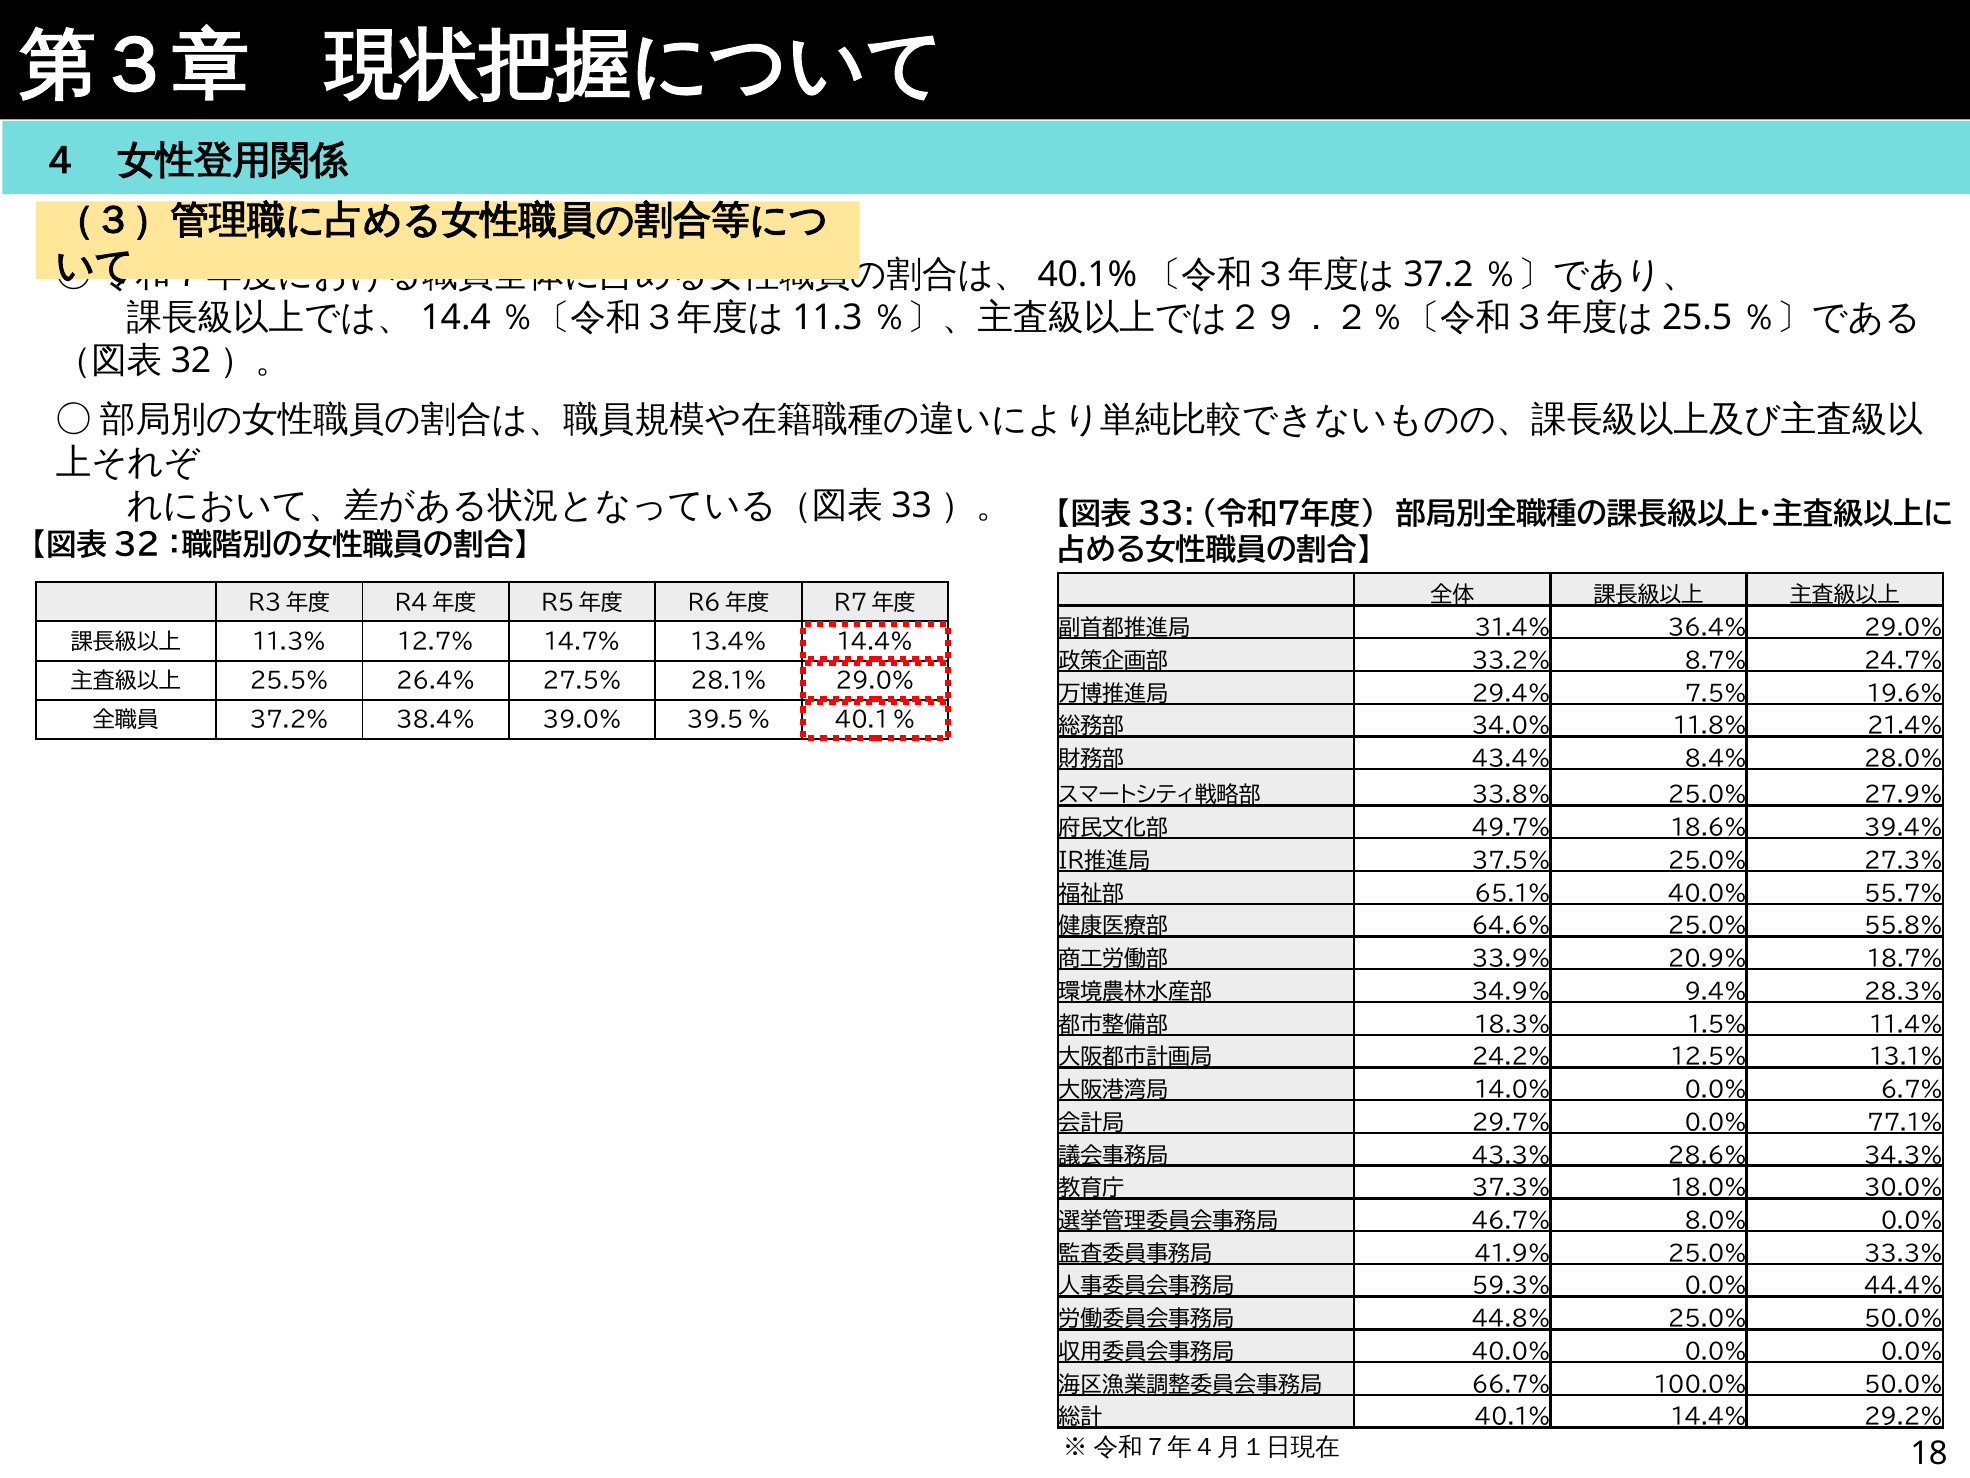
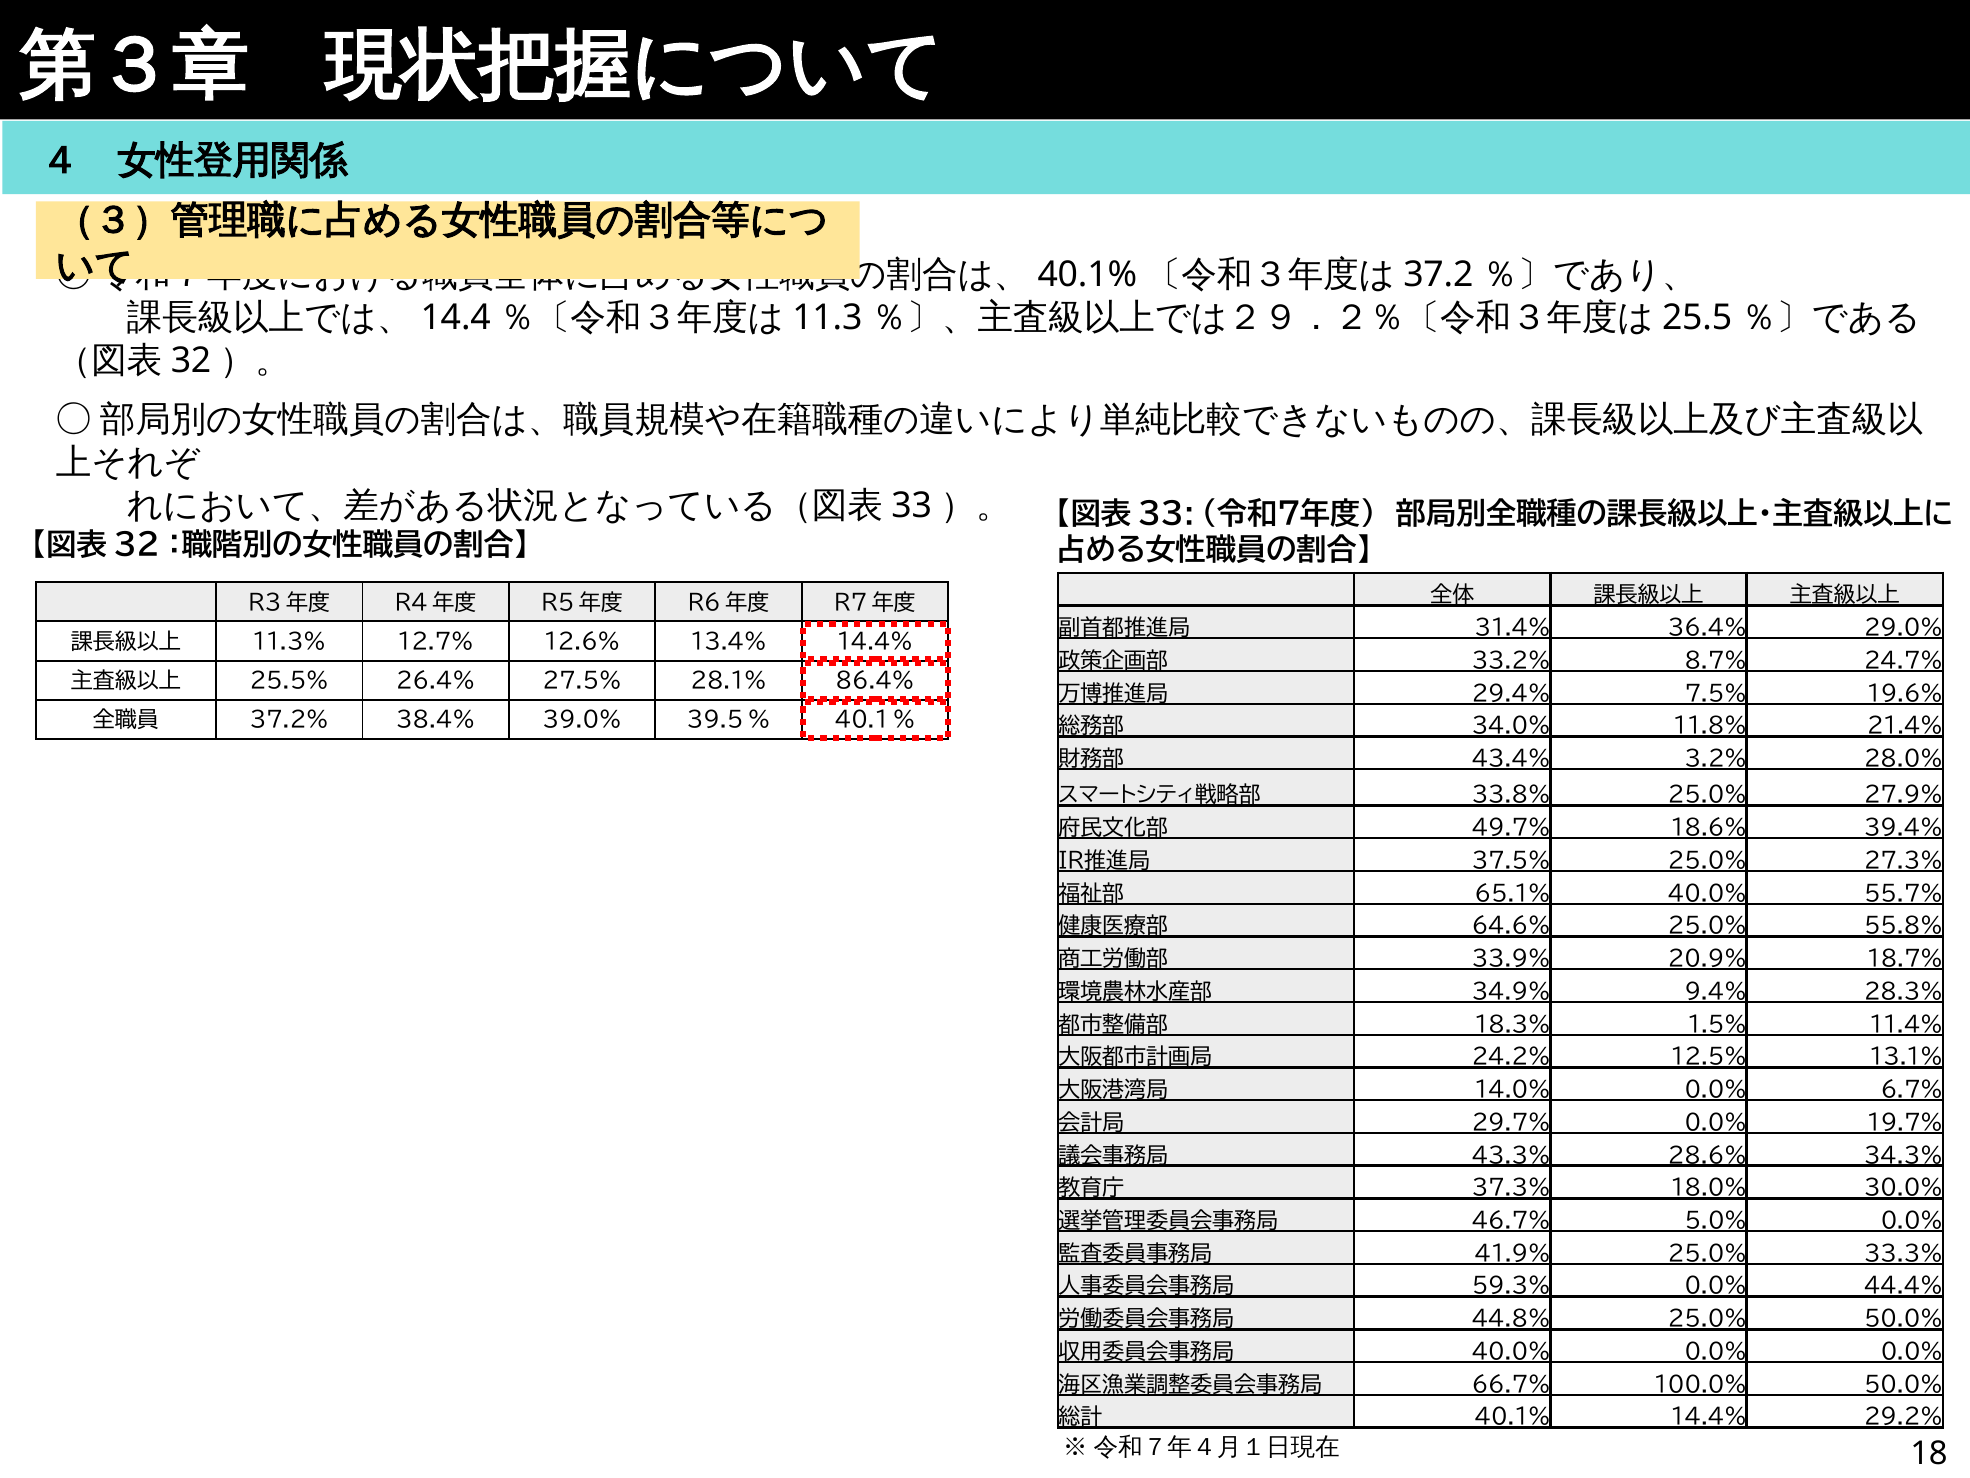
14.7%: 14.7% -> 12.6% (582, 642)
28.1% 29.0%: 29.0% -> 86.4% (875, 681)
8.4%: 8.4% -> 3.2% (1716, 759)
77.1%: 77.1% -> 19.7% (1905, 1123)
8.0%: 8.0% -> 5.0% (1716, 1221)
